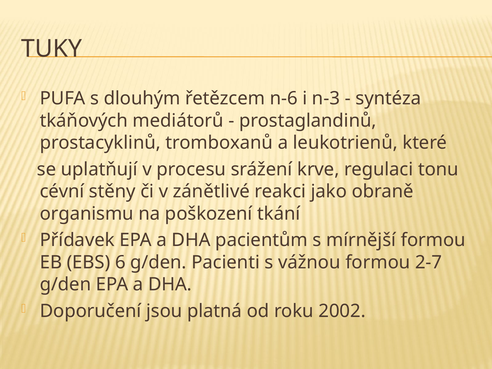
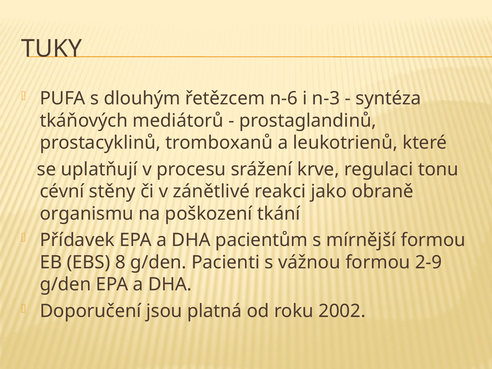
6: 6 -> 8 (120, 262)
2-7: 2-7 -> 2-9 (429, 262)
